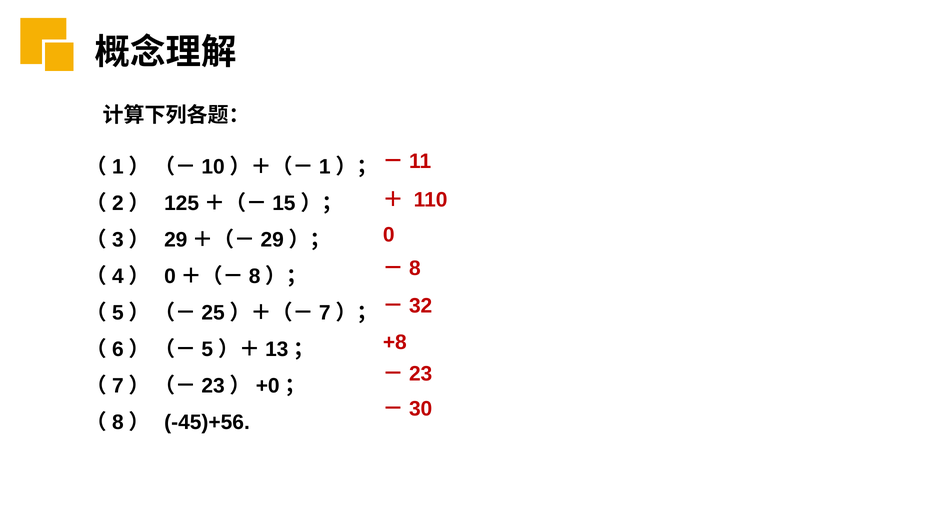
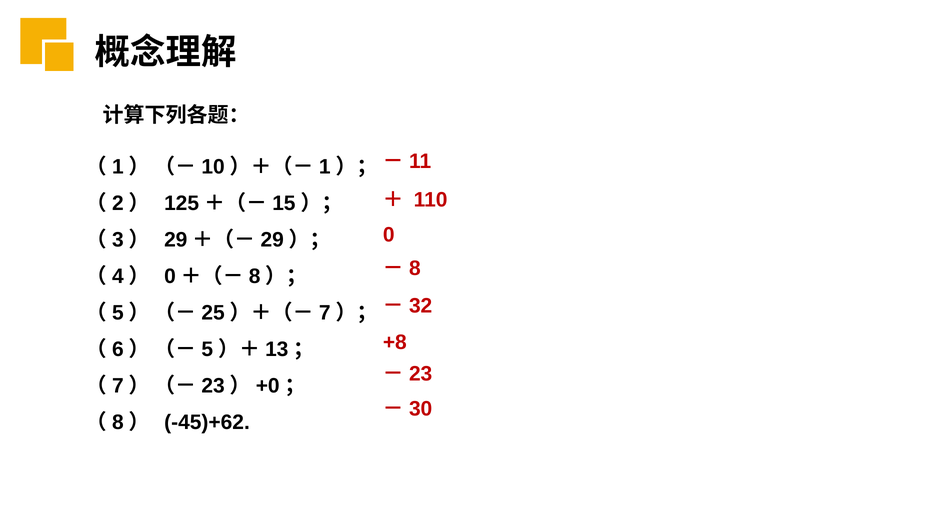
-45)+56: -45)+56 -> -45)+62 (207, 423)
